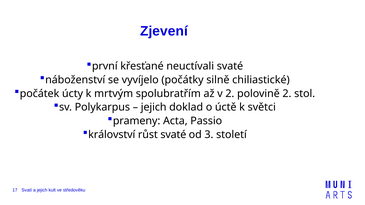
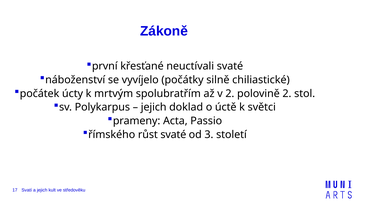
Zjevení: Zjevení -> Zákoně (164, 31)
království: království -> římského (112, 135)
